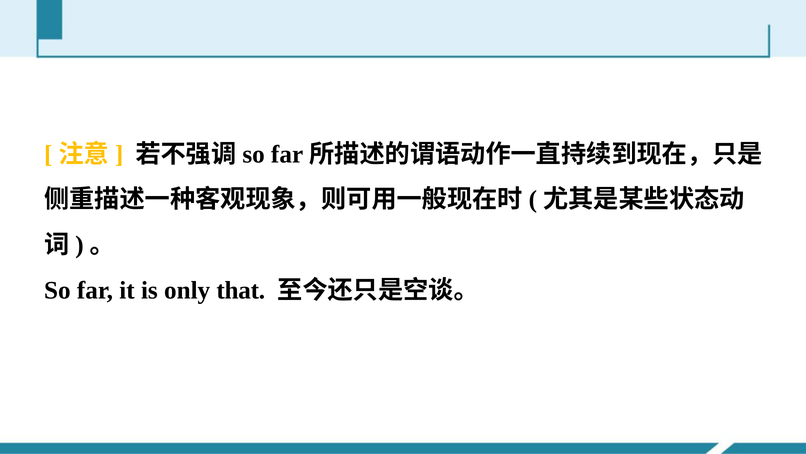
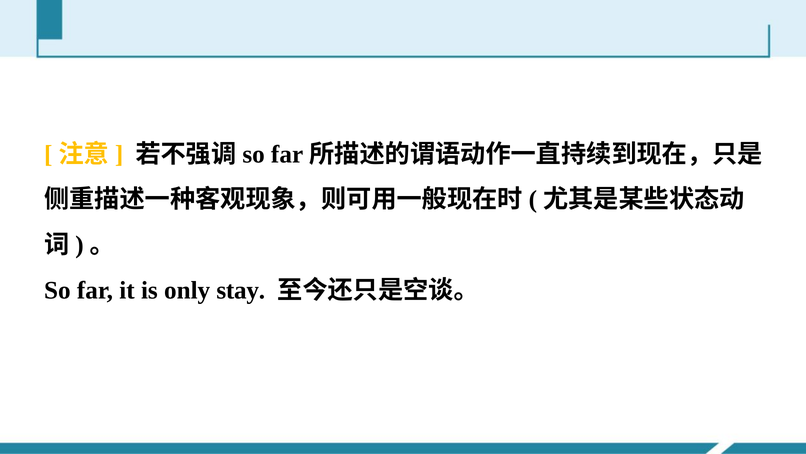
that: that -> stay (241, 290)
